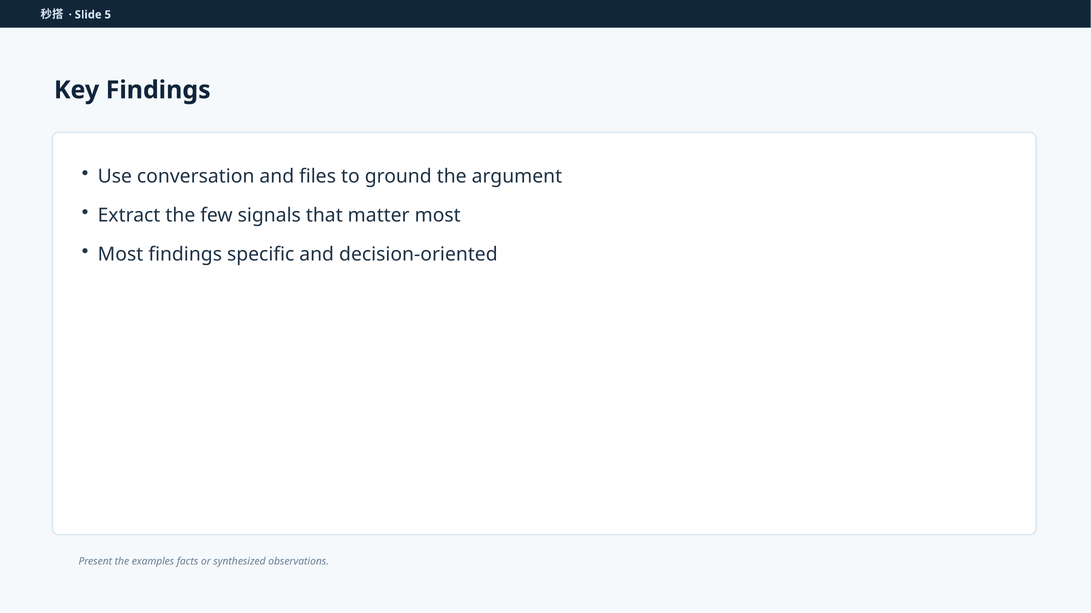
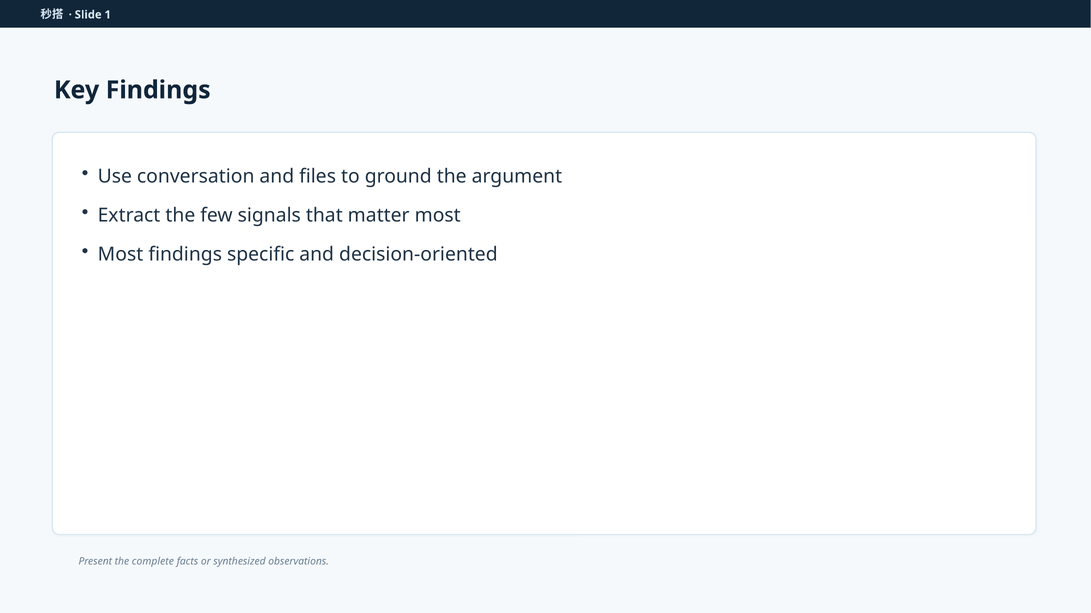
5: 5 -> 1 (108, 15)
examples: examples -> complete (153, 562)
